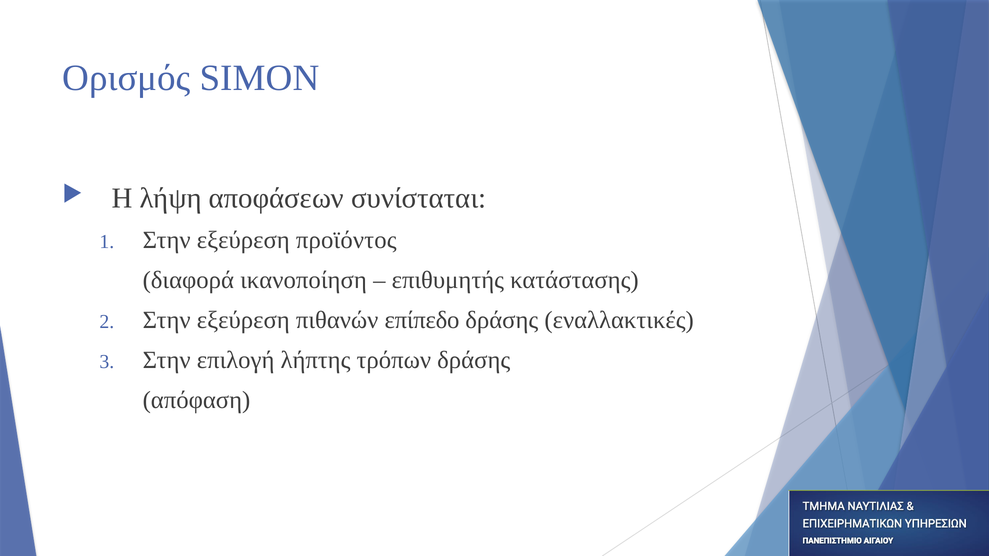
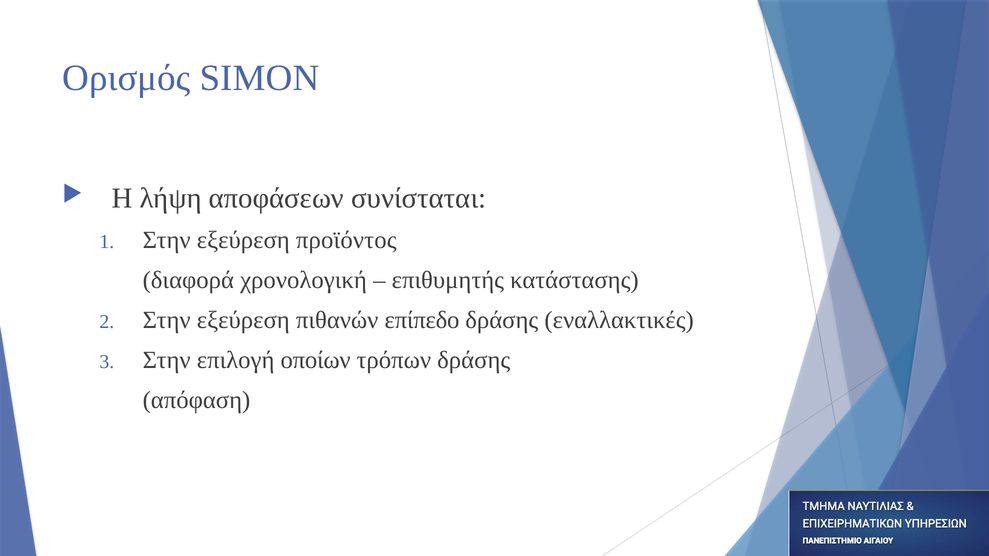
ικανοποίηση: ικανοποίηση -> χρονολογική (303, 280)
λήπτης: λήπτης -> οποίων (316, 360)
